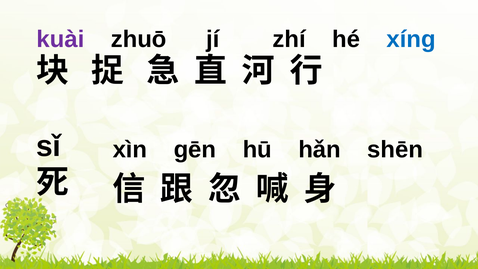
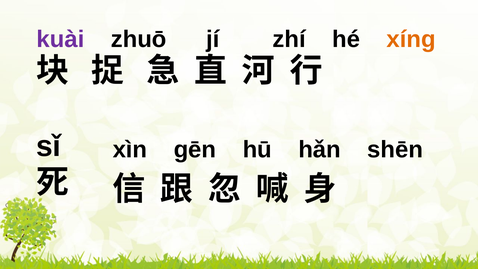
xínɡ colour: blue -> orange (411, 39)
